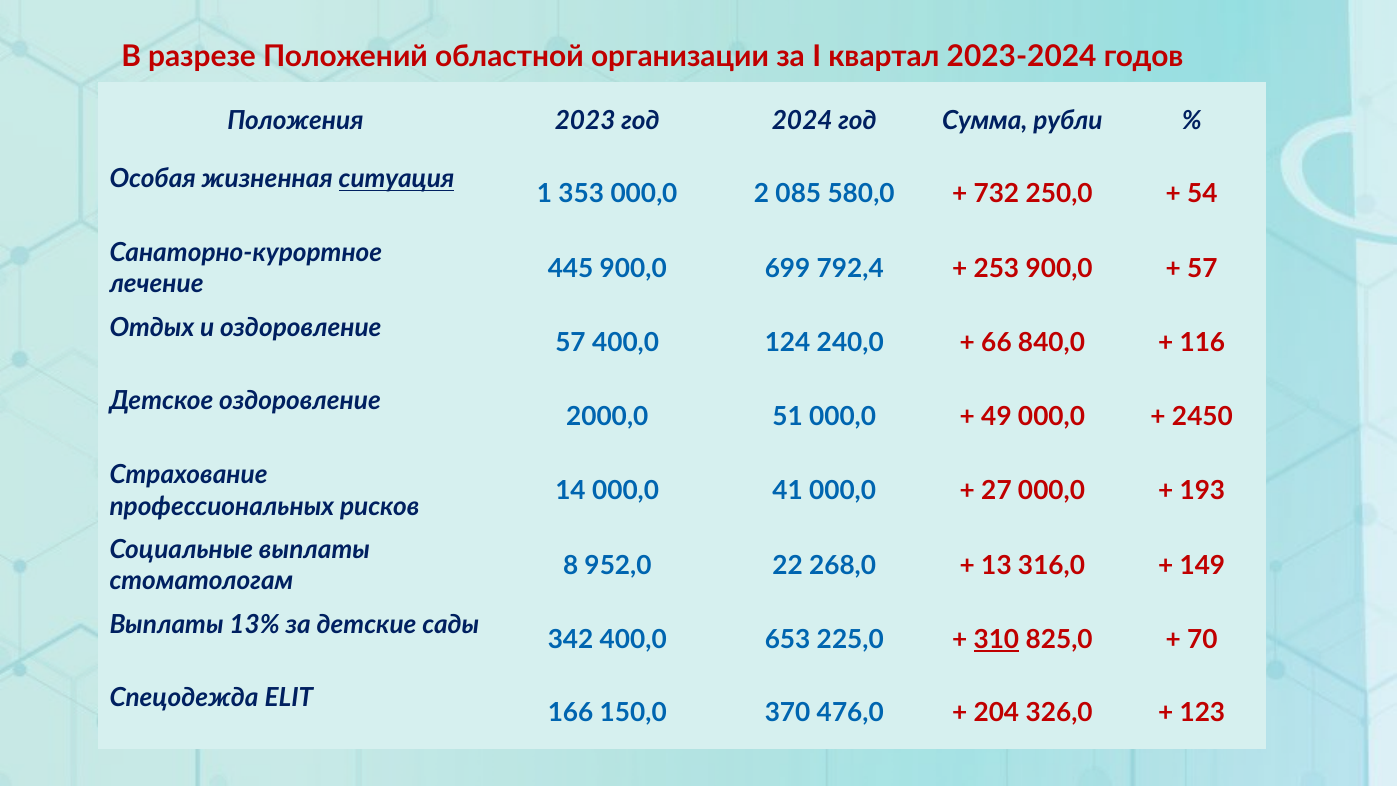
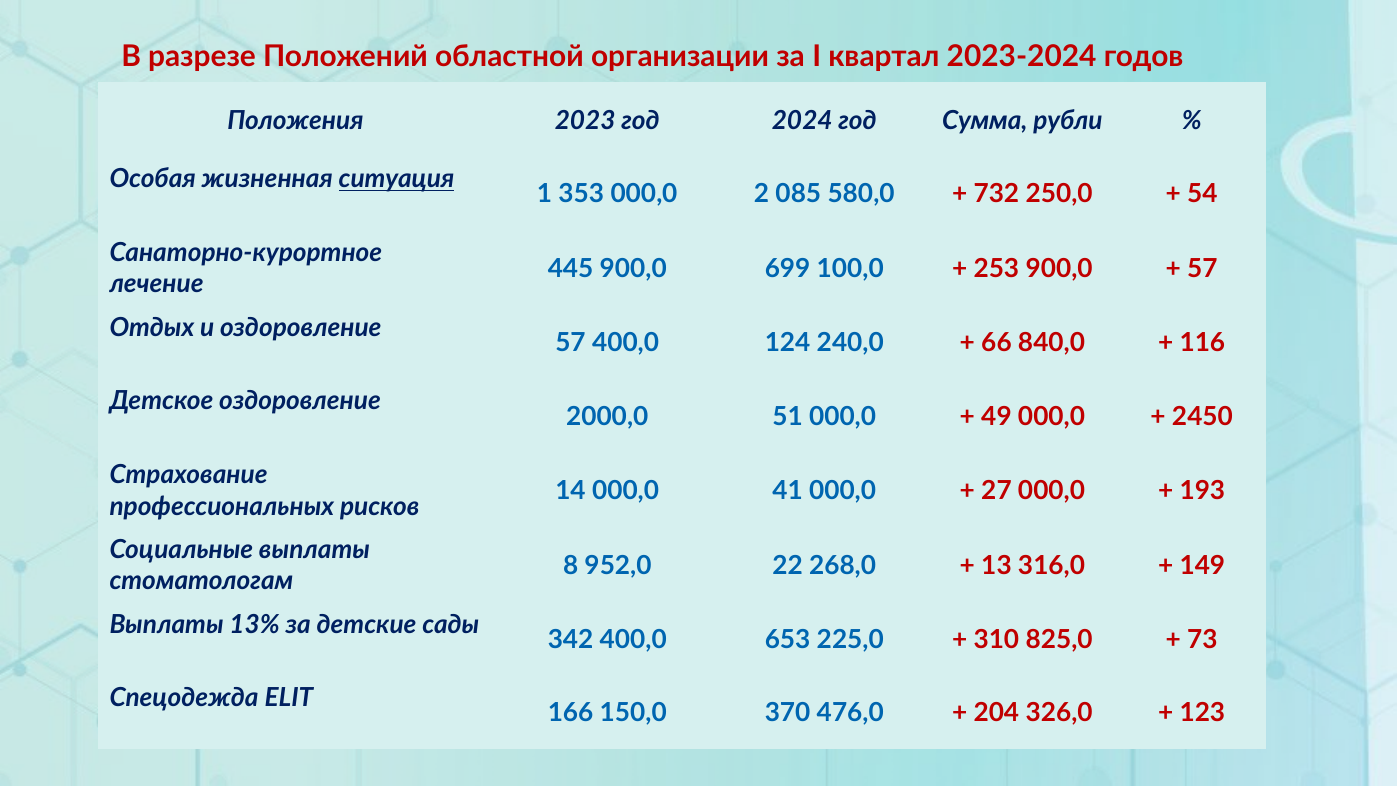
792,4: 792,4 -> 100,0 (850, 268)
310 underline: present -> none (996, 639)
70: 70 -> 73 (1202, 639)
